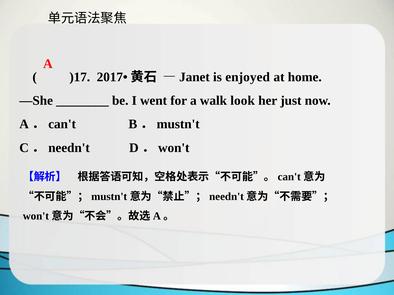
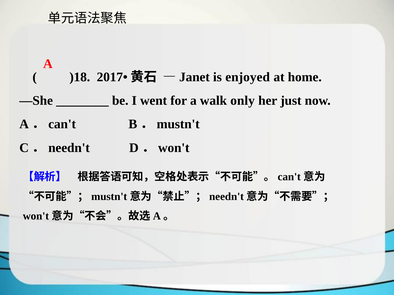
)17: )17 -> )18 (80, 77)
look: look -> only (243, 101)
